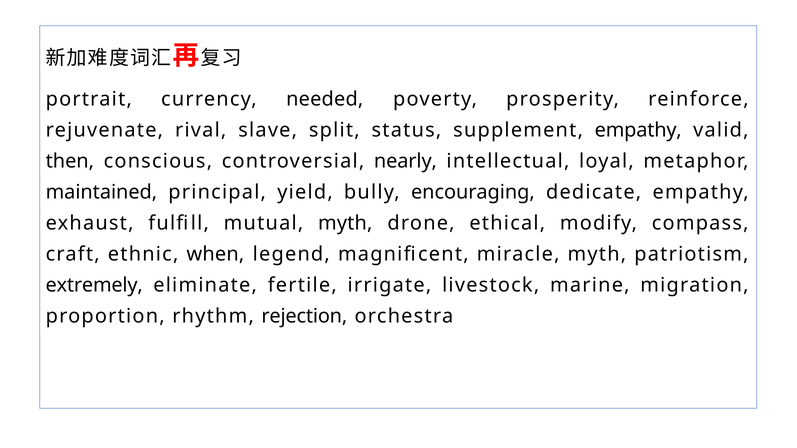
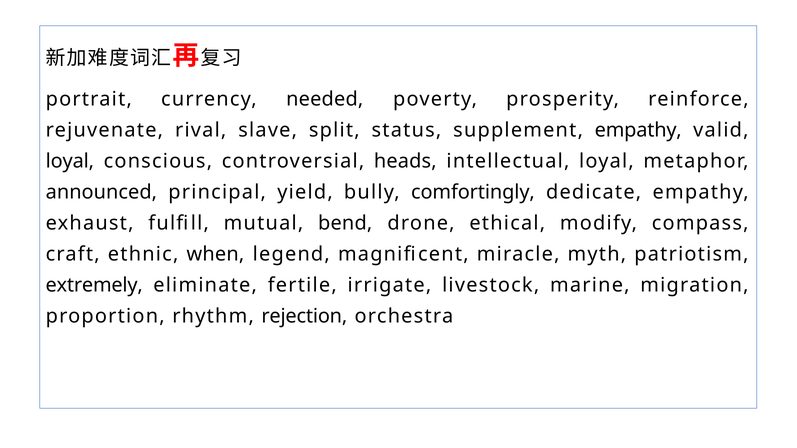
then: then -> loyal (70, 161)
nearly: nearly -> heads (405, 161)
maintained: maintained -> announced (101, 192)
encouraging: encouraging -> comfortingly (473, 192)
mutual myth: myth -> bend (345, 223)
